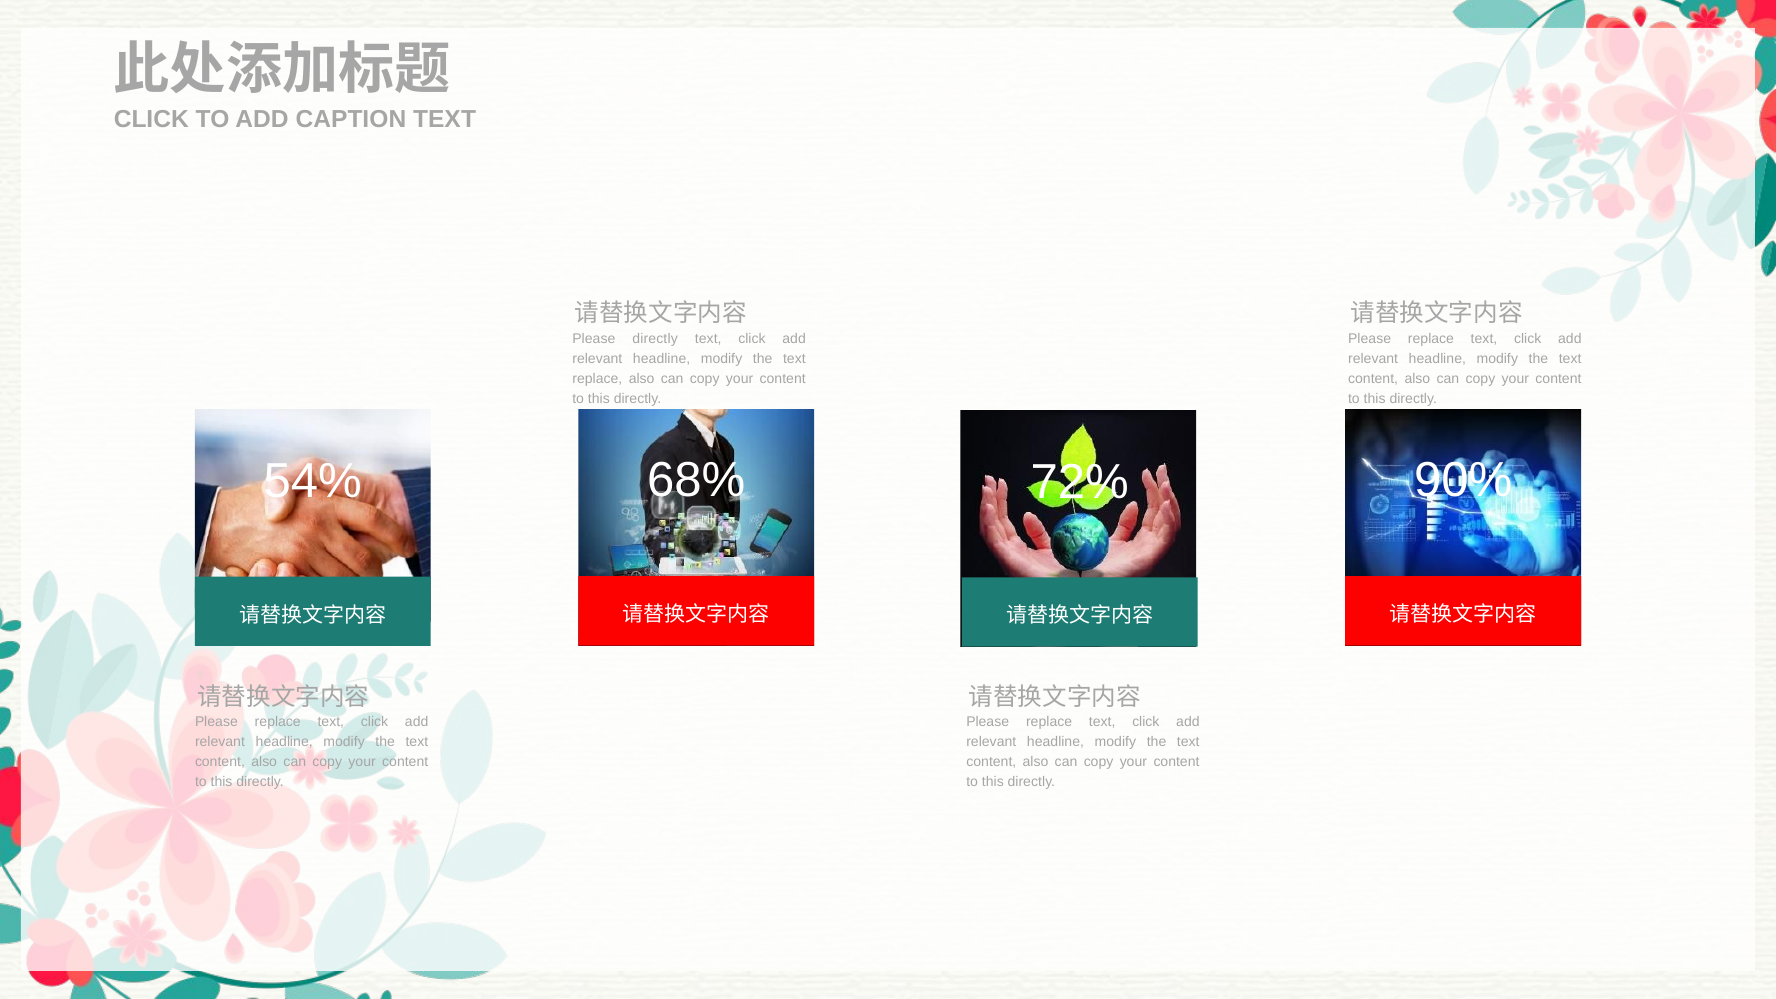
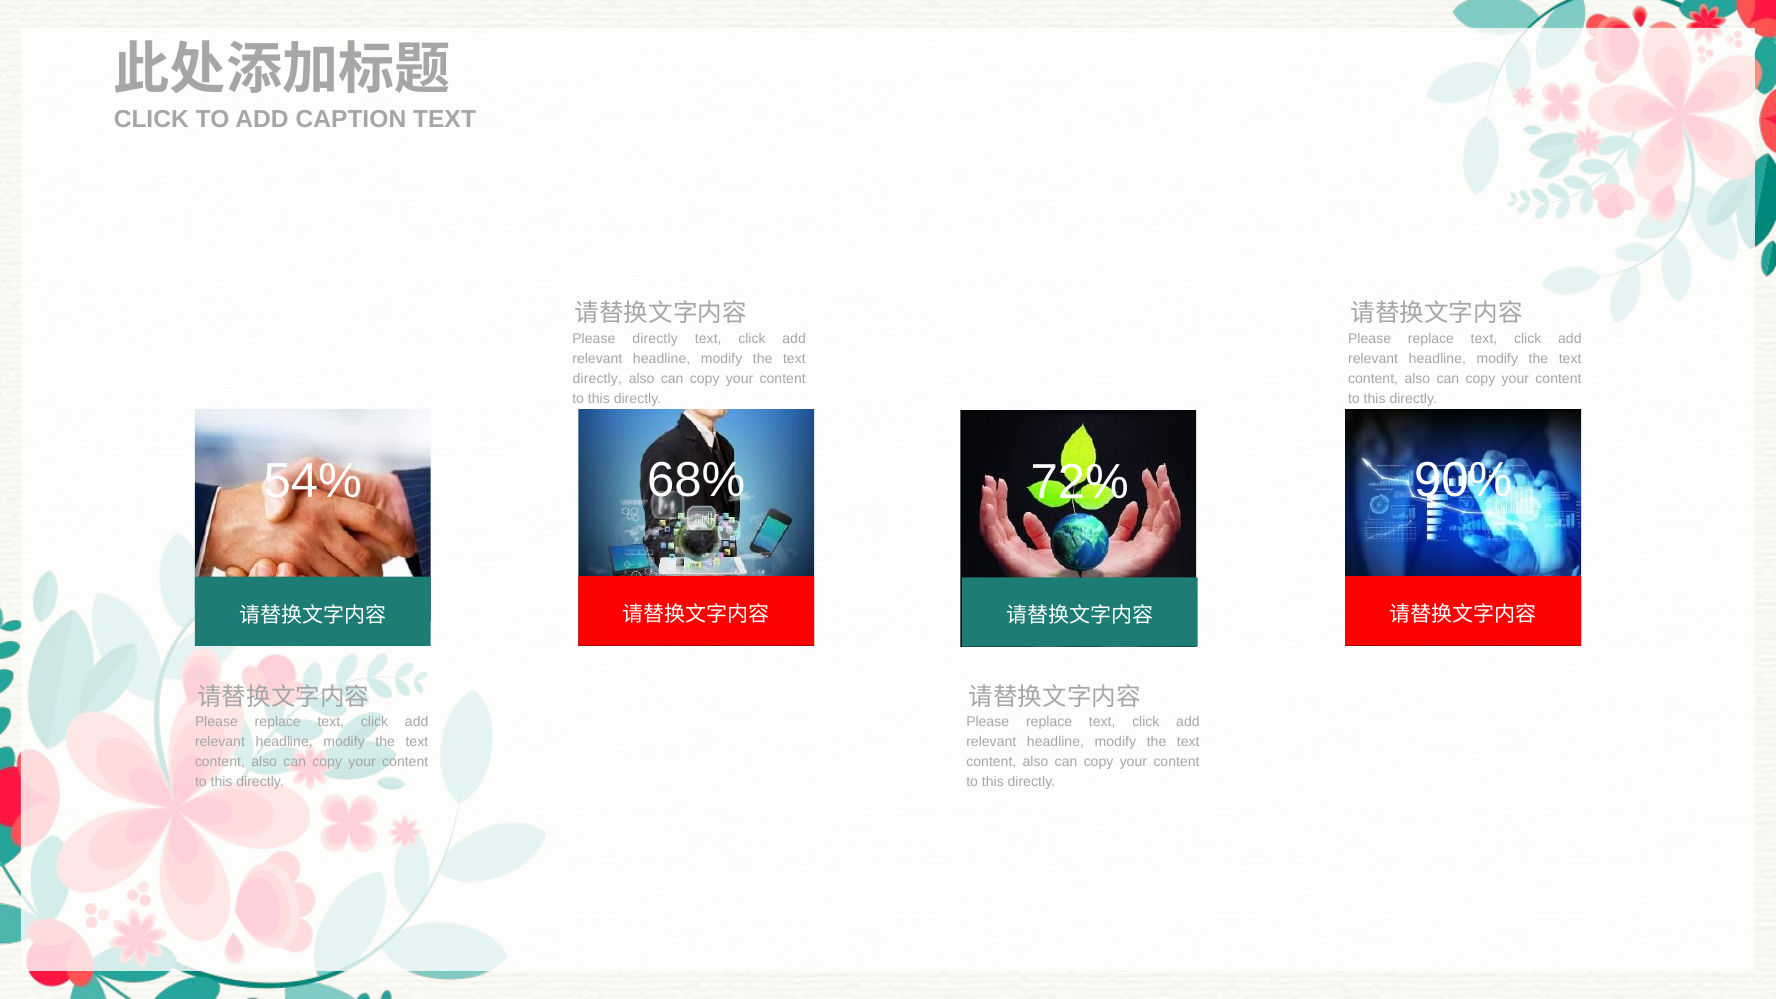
replace: replace -> directly (597, 379)
